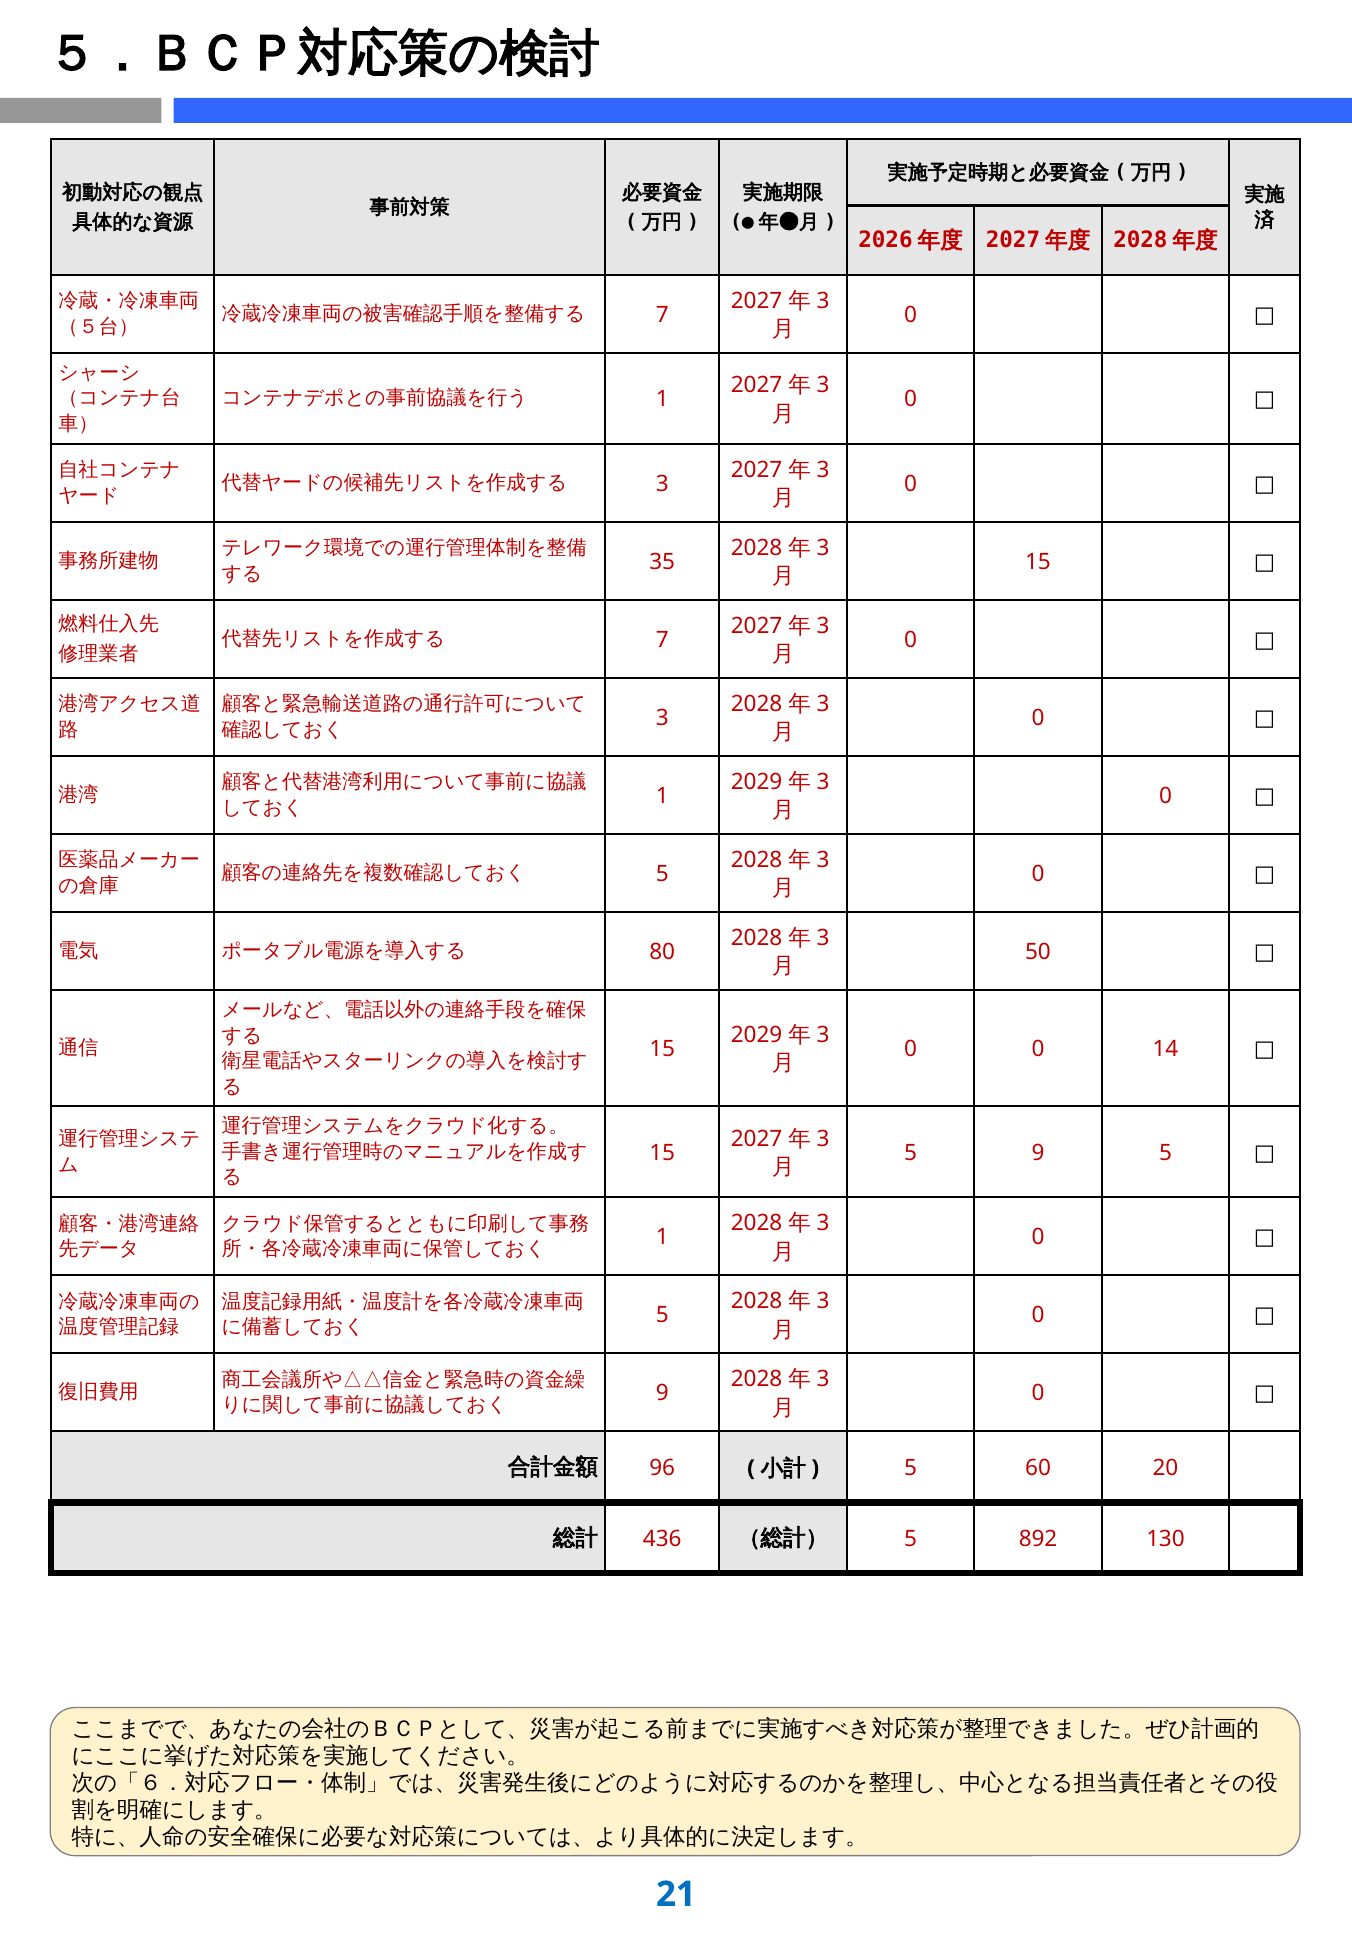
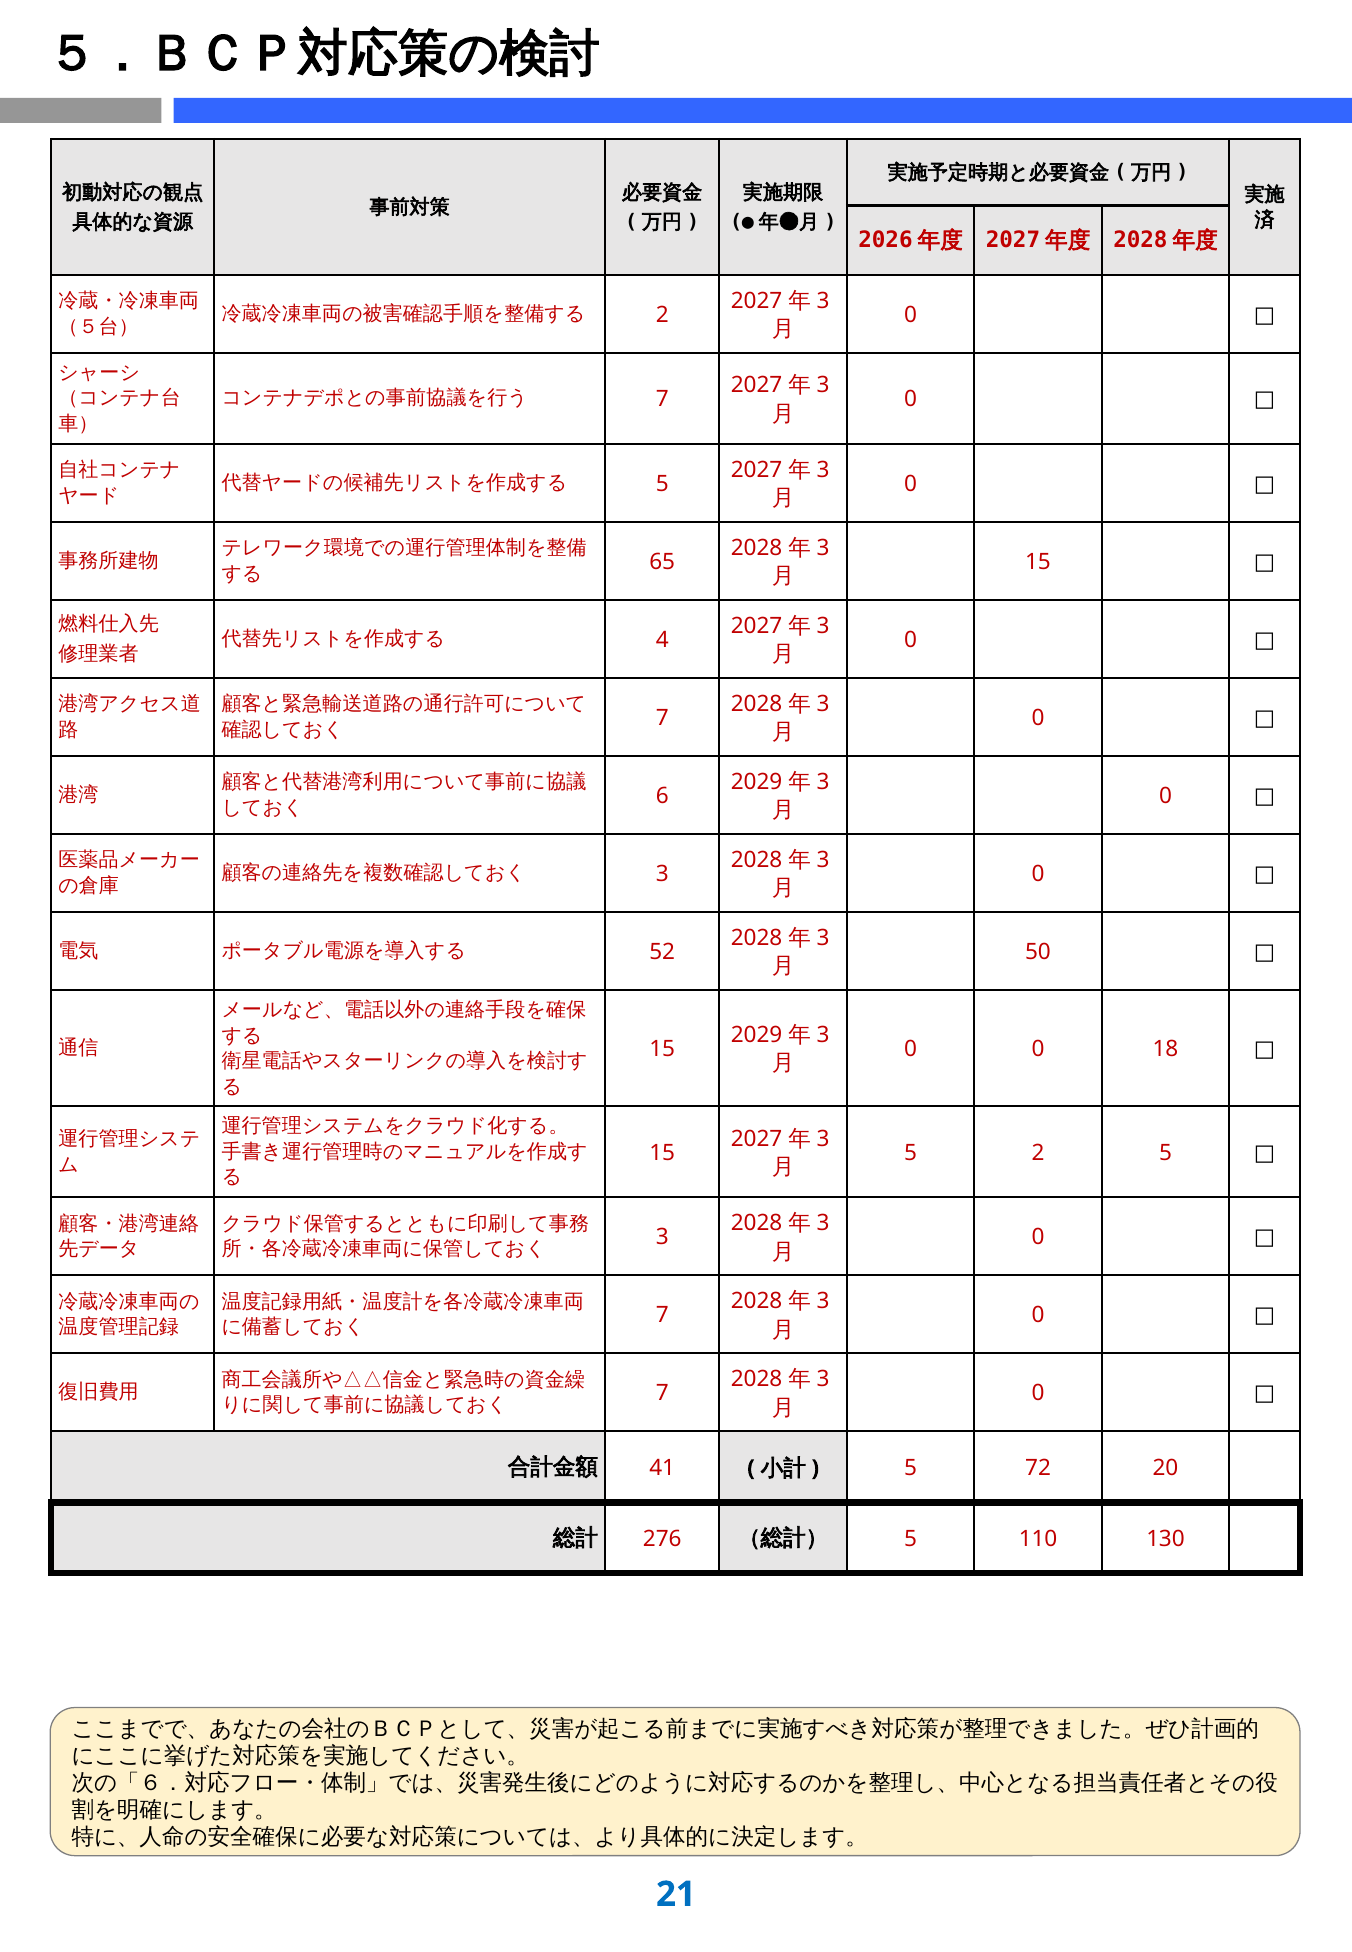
7: 7 -> 2 (662, 315)
1: 1 -> 7 (662, 400)
3: 3 -> 5 (662, 484)
35: 35 -> 65 (662, 562)
7: 7 -> 4 (662, 640)
3: 3 -> 7 (662, 718)
1: 1 -> 6 (662, 796)
5: 5 -> 3 (662, 875)
80: 80 -> 52 (662, 953)
14: 14 -> 18 (1166, 1050)
5 9: 9 -> 2 (1038, 1153)
1: 1 -> 3 (662, 1238)
5: 5 -> 7 (662, 1316)
9: 9 -> 7 (662, 1394)
96: 96 -> 41 (662, 1469)
60: 60 -> 72 (1038, 1469)
436: 436 -> 276 (662, 1540)
892: 892 -> 110 (1038, 1540)
